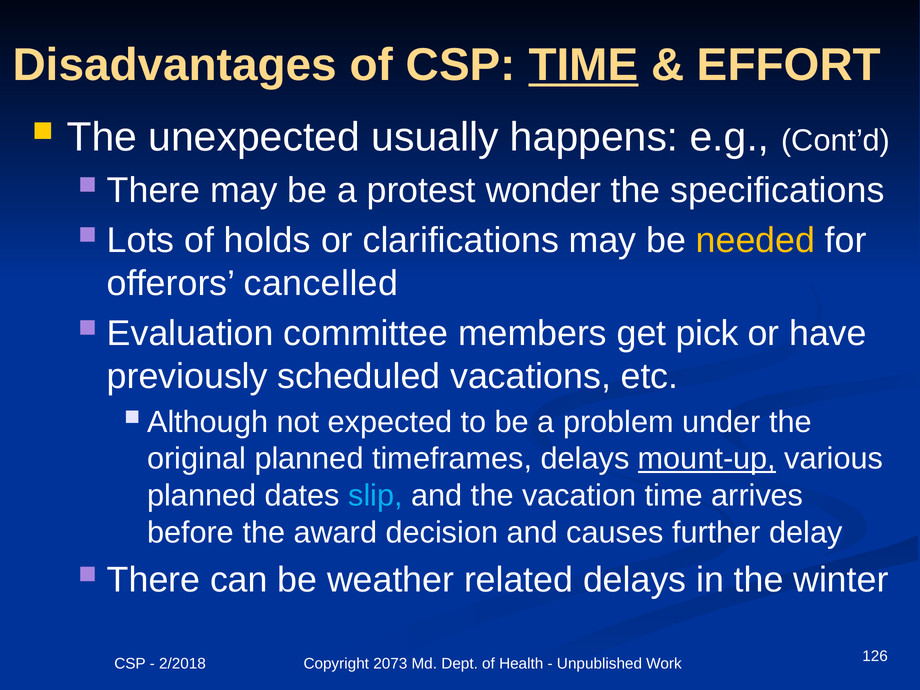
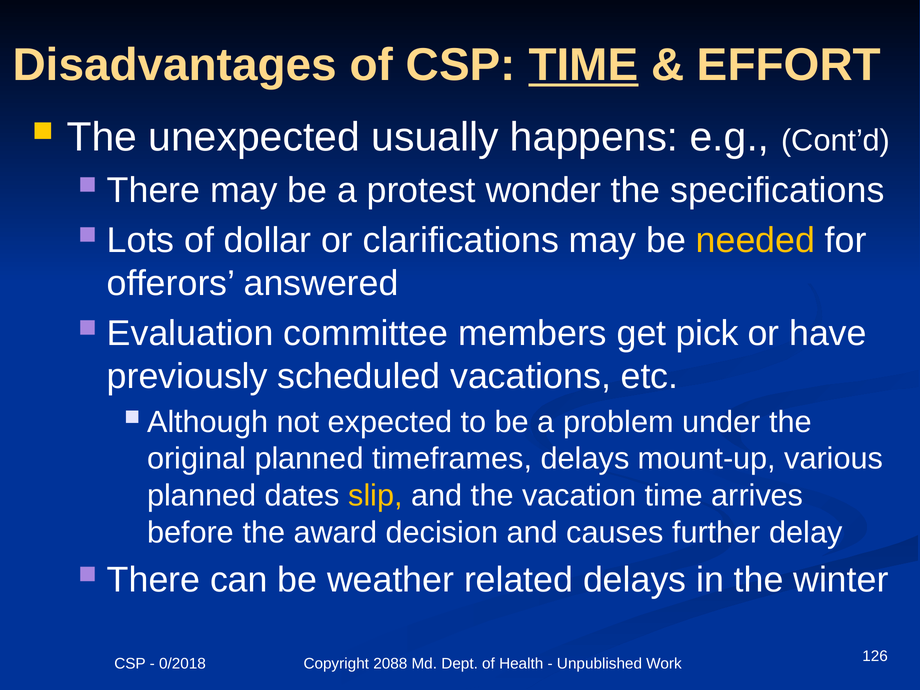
holds: holds -> dollar (268, 240)
cancelled: cancelled -> answered (321, 283)
mount-up underline: present -> none (707, 459)
slip colour: light blue -> yellow (376, 496)
2/2018: 2/2018 -> 0/2018 (182, 664)
2073: 2073 -> 2088 (390, 664)
